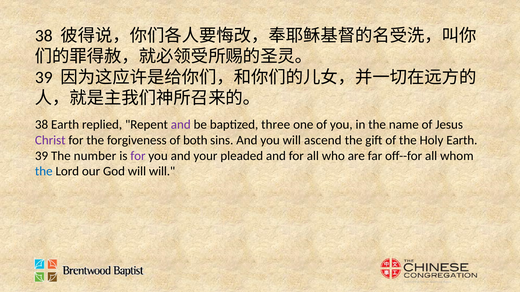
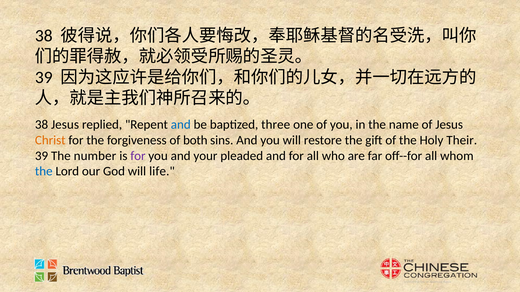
38 Earth: Earth -> Jesus (65, 125)
and colour: purple -> blue (181, 125)
Christ colour: purple -> orange (50, 140)
ascend: ascend -> restore (323, 140)
Holy Earth: Earth -> Their (462, 140)
will will: will -> life (162, 172)
